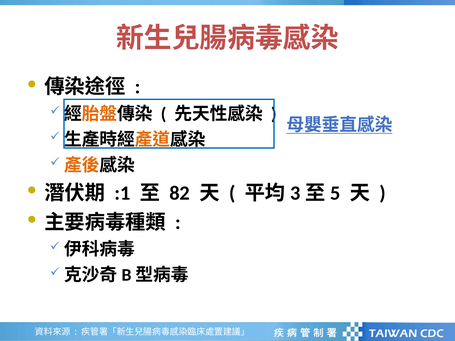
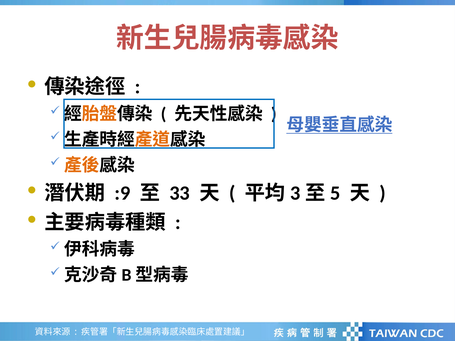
:1: :1 -> :9 (122, 193)
82: 82 -> 33 (180, 193)
